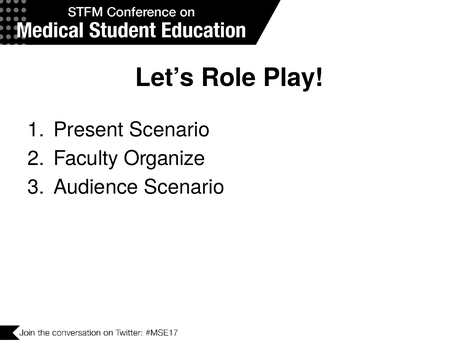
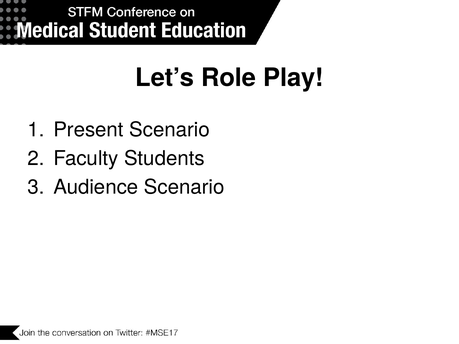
Organize: Organize -> Students (164, 158)
